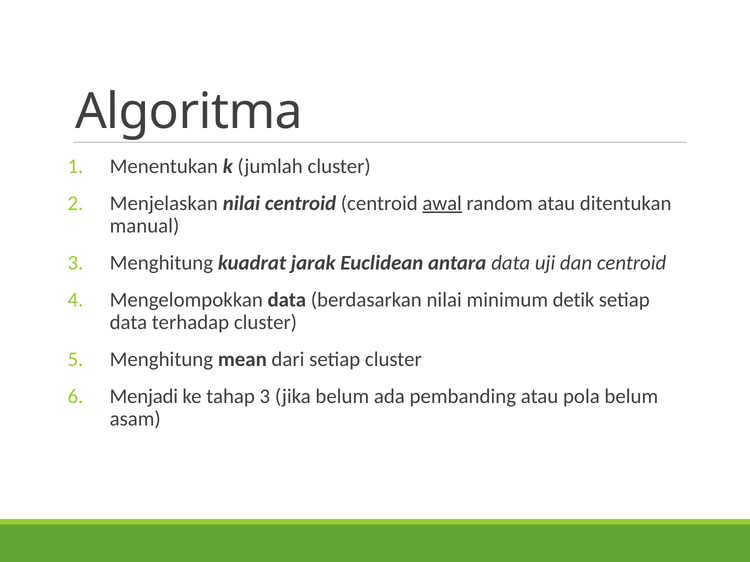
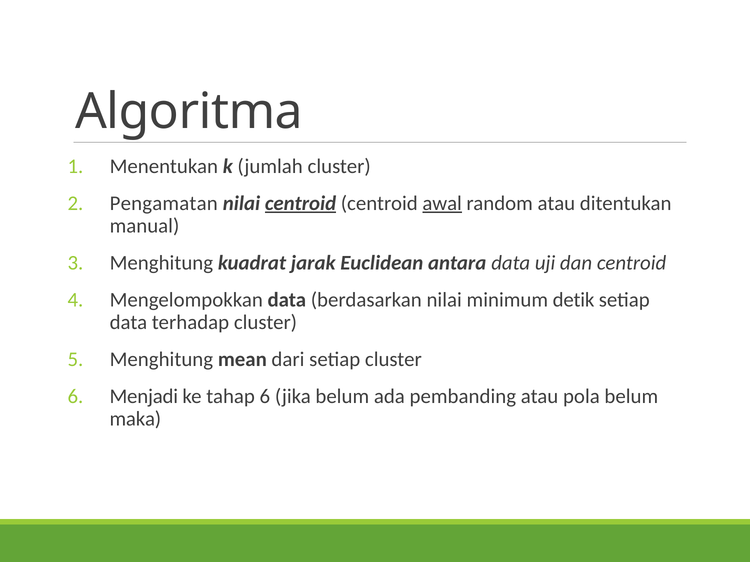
Menjelaskan: Menjelaskan -> Pengamatan (164, 203)
centroid underline: none -> present (301, 203)
tahap 3: 3 -> 6 (265, 397)
asam: asam -> maka (135, 419)
